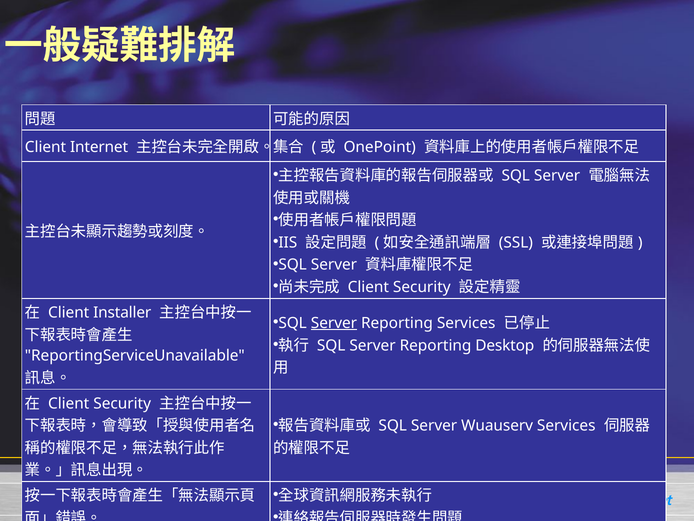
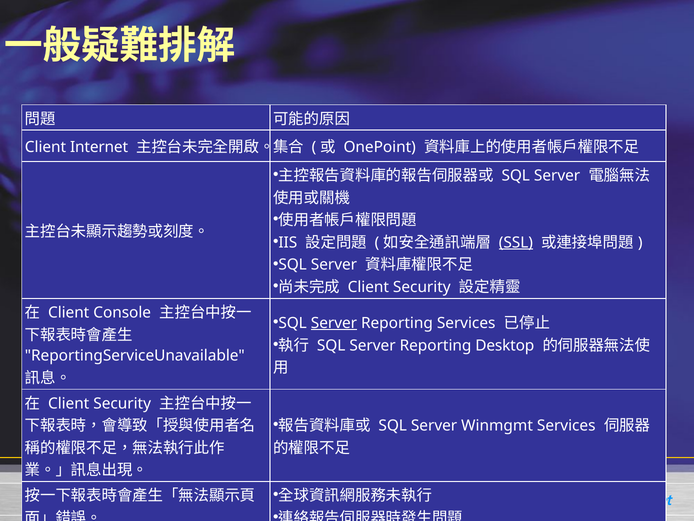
SSL underline: none -> present (516, 242)
Installer: Installer -> Console (122, 312)
Wuauserv: Wuauserv -> Winmgmt (497, 425)
